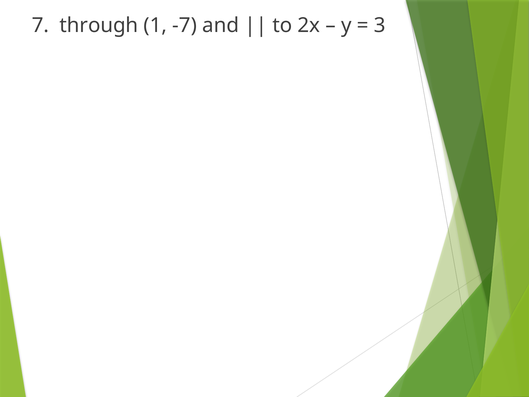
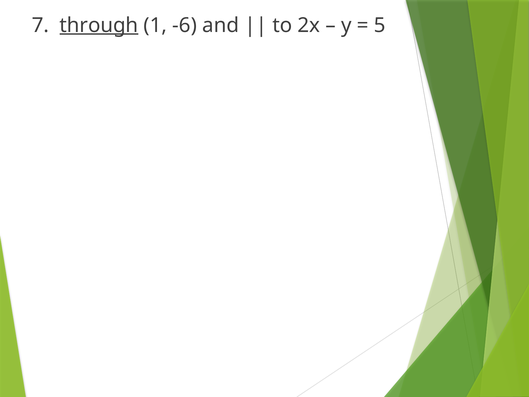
through underline: none -> present (99, 25)
-7: -7 -> -6 (185, 25)
3: 3 -> 5 (380, 25)
